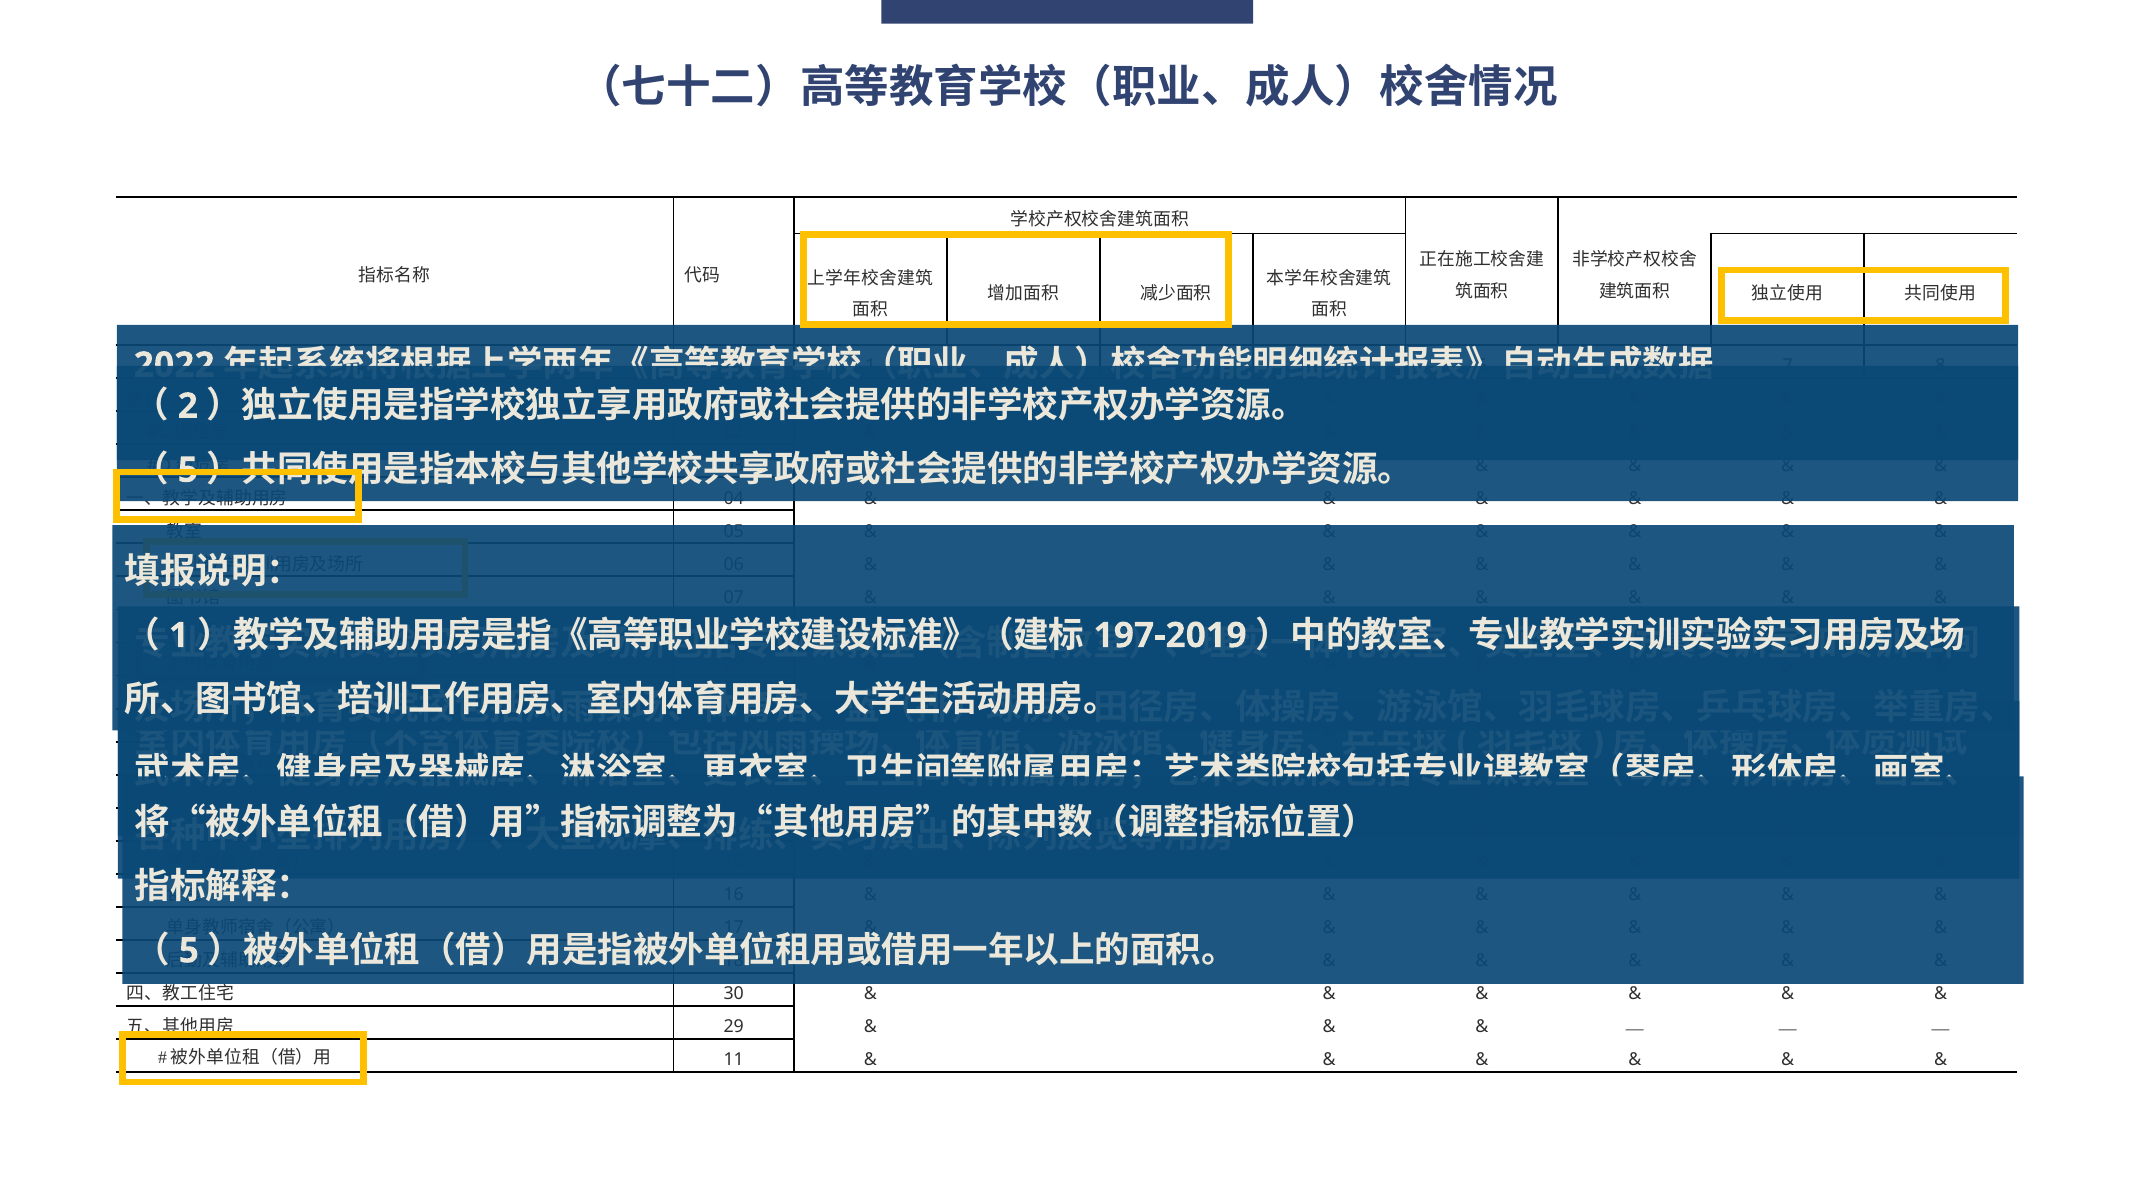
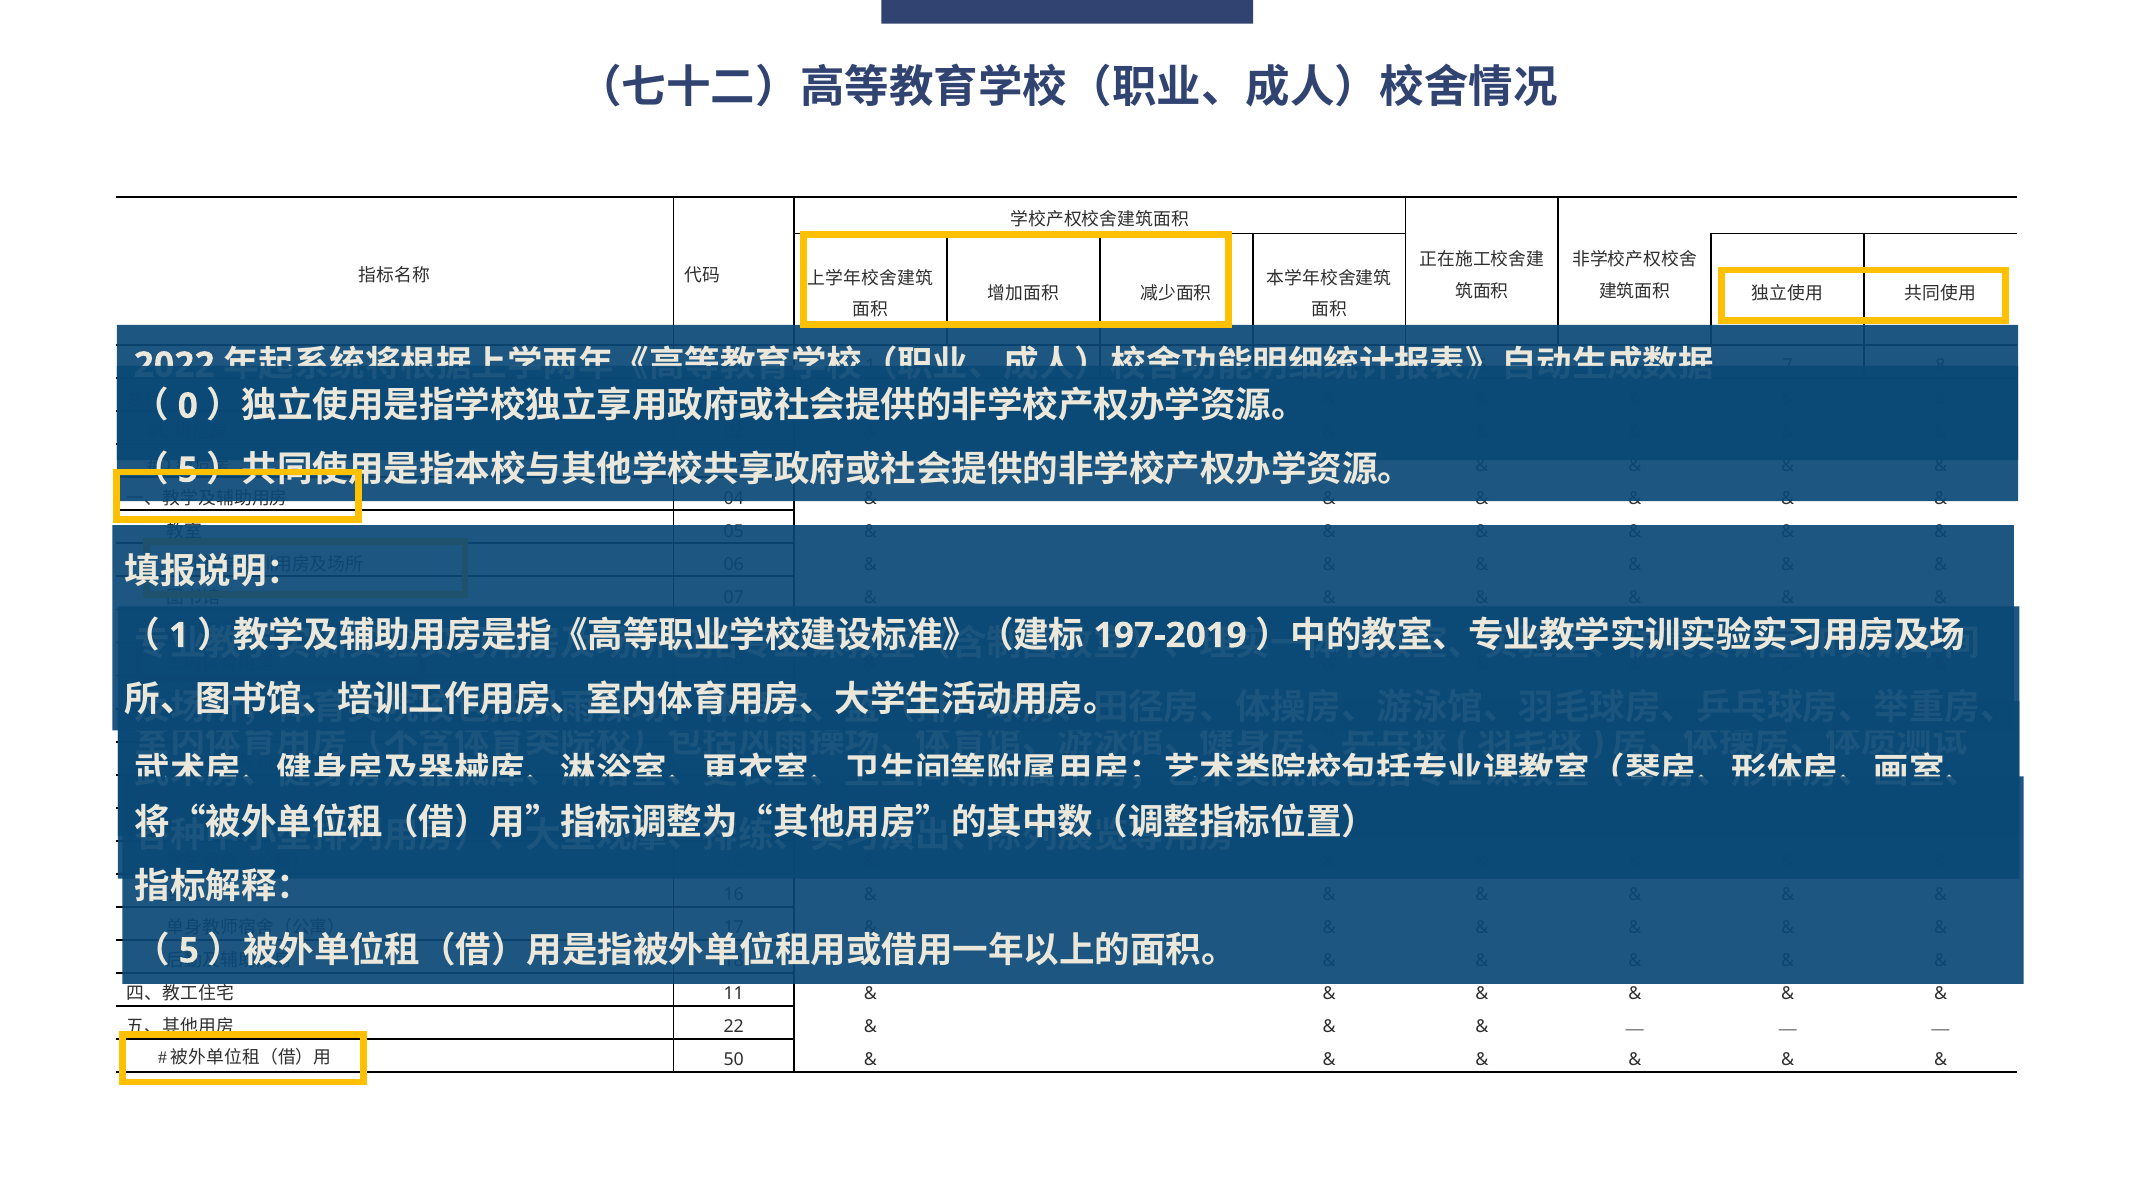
2: 2 -> 0 (188, 406)
30: 30 -> 11 (734, 994)
29: 29 -> 22 (734, 1027)
11: 11 -> 50 (734, 1060)
